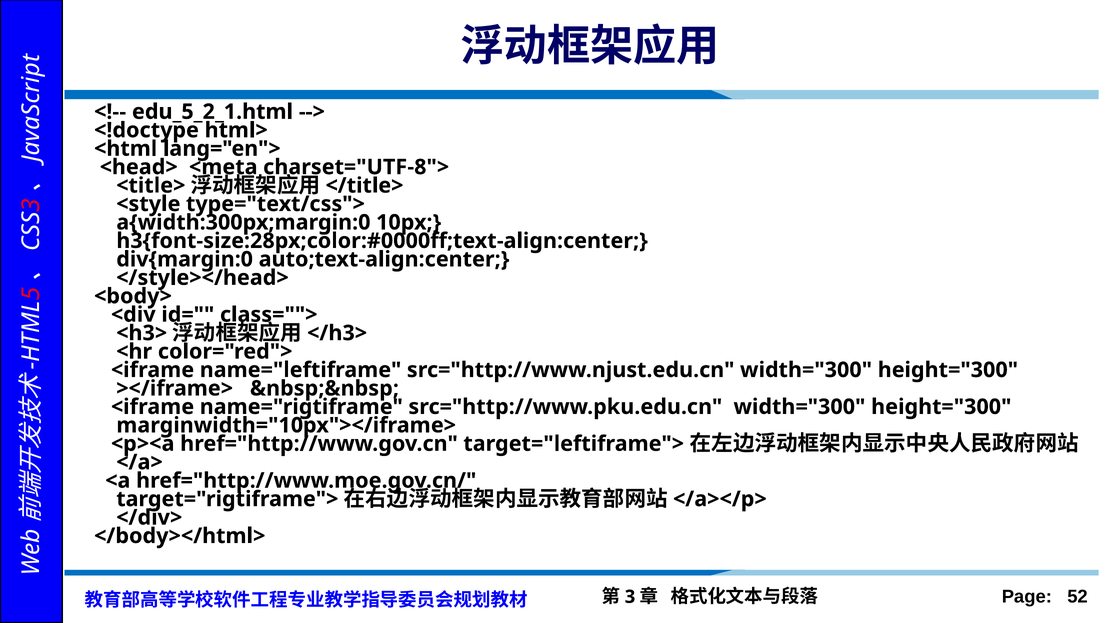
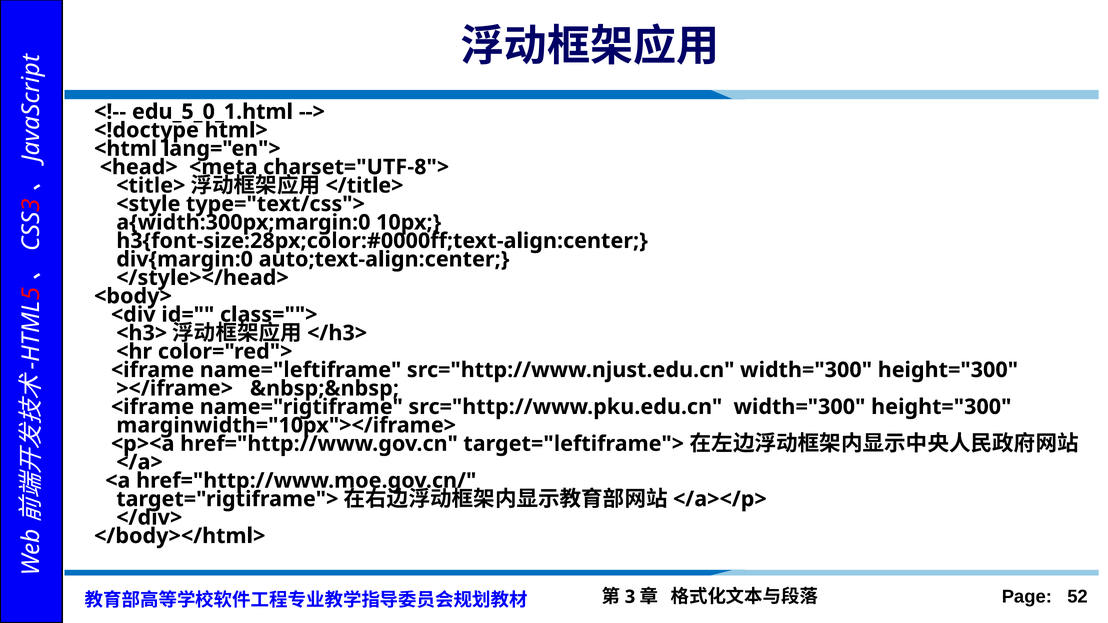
edu_5_2_1.html: edu_5_2_1.html -> edu_5_0_1.html (212, 112)
